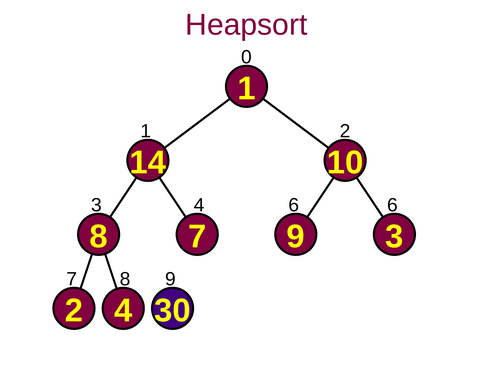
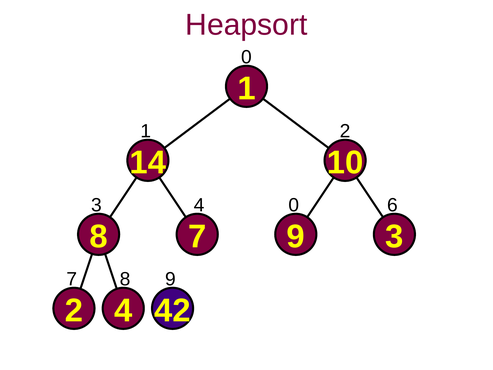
4 6: 6 -> 0 (294, 205)
30: 30 -> 42 (173, 310)
